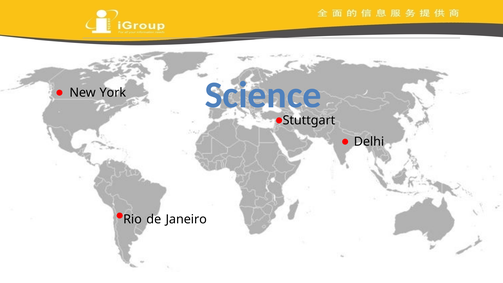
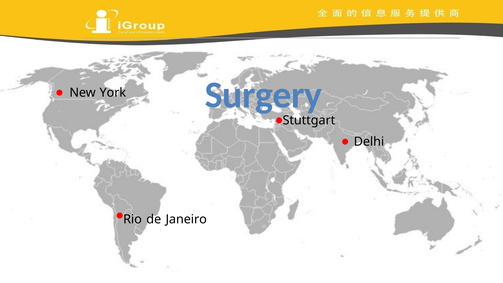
Science: Science -> Surgery (263, 95)
